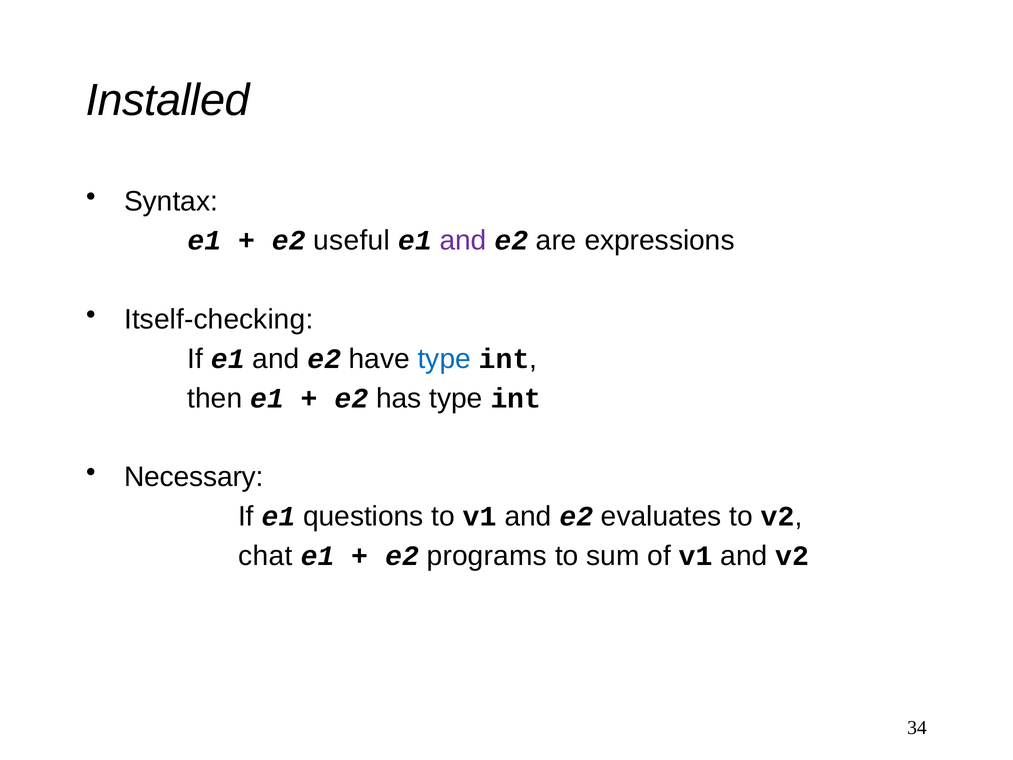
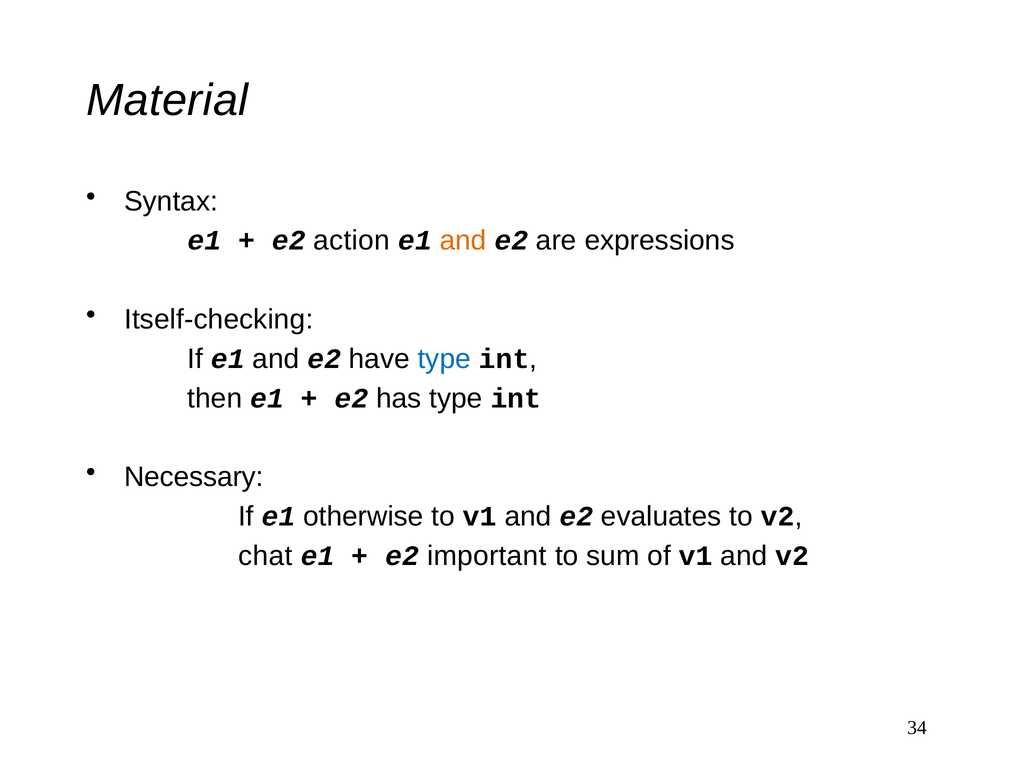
Installed: Installed -> Material (167, 100)
useful: useful -> action (352, 241)
and colour: purple -> orange (463, 241)
questions: questions -> otherwise (363, 516)
programs: programs -> important (487, 556)
